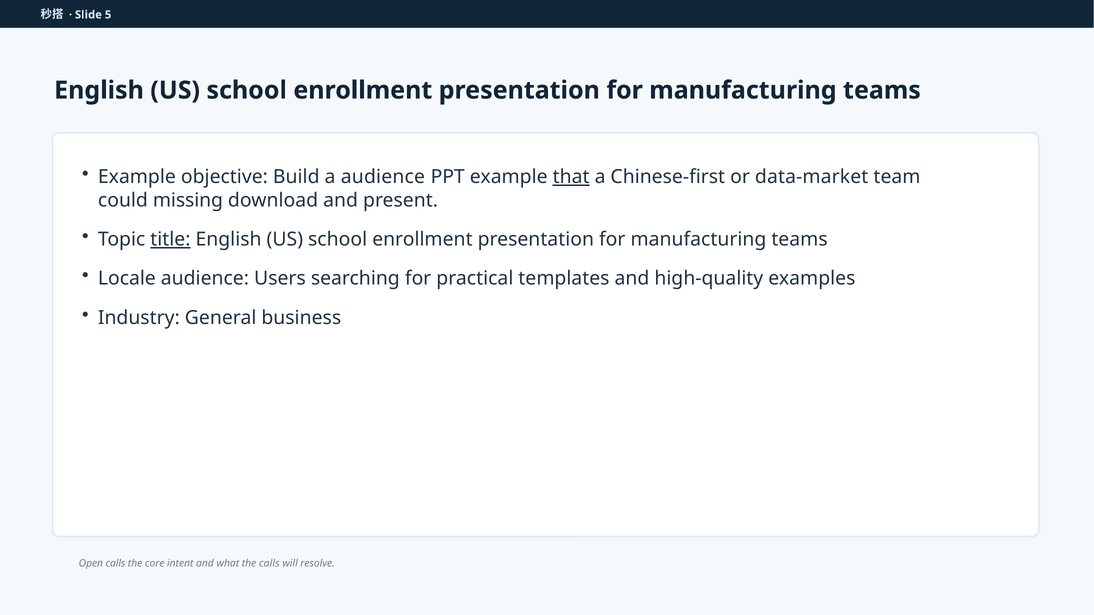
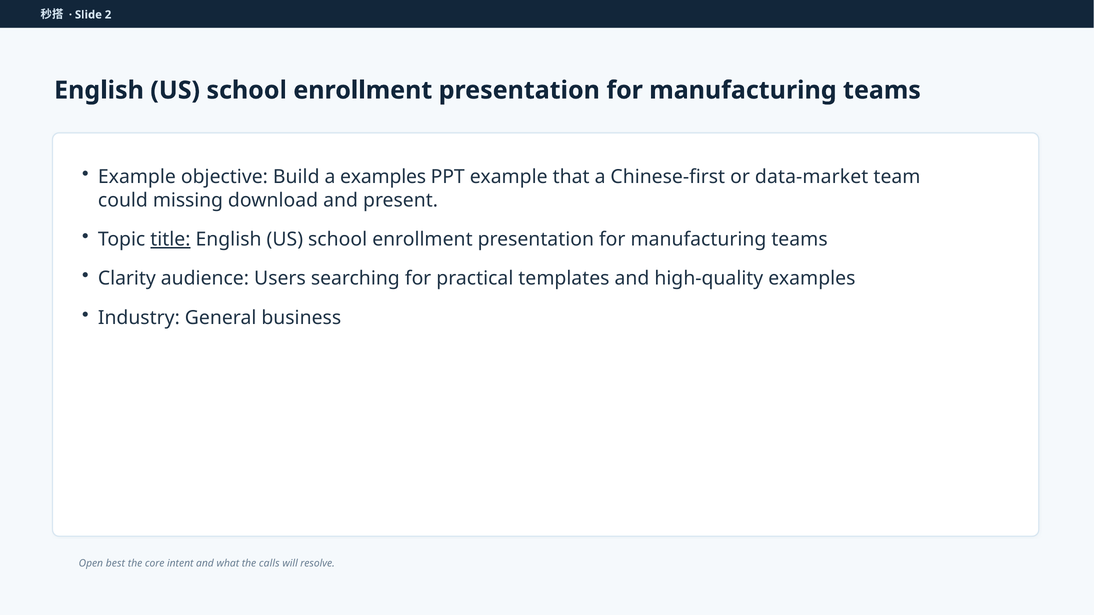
5: 5 -> 2 (108, 15)
a audience: audience -> examples (383, 177)
that underline: present -> none (571, 177)
Locale: Locale -> Clarity (127, 279)
Open calls: calls -> best (115, 564)
